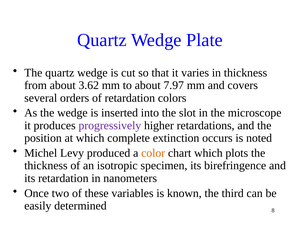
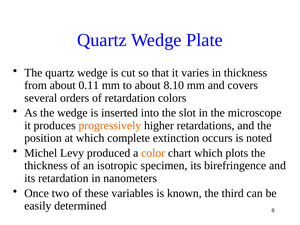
3.62: 3.62 -> 0.11 (89, 85)
7.97: 7.97 -> 8.10 (174, 85)
progressively colour: purple -> orange (110, 125)
